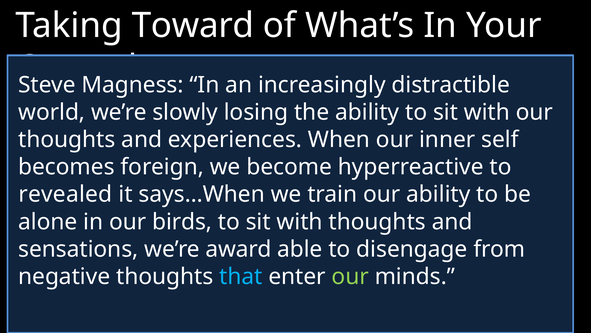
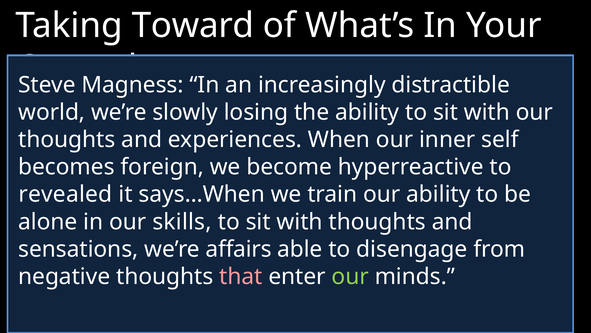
birds: birds -> skills (182, 221)
award: award -> affairs (239, 249)
that colour: light blue -> pink (241, 276)
